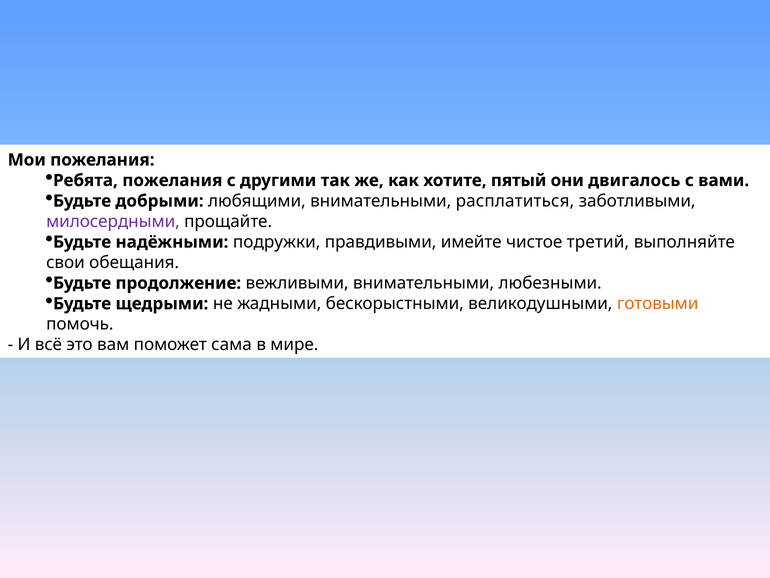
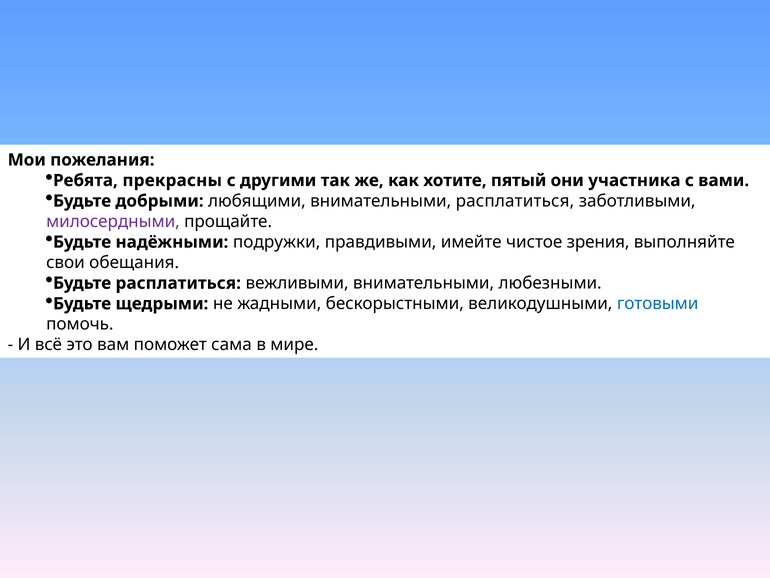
Ребята пожелания: пожелания -> прекрасны (172, 180)
двигалось: двигалось -> участника (634, 180)
третий: третий -> зрения (598, 242)
Будьте продолжение: продолжение -> расплатиться (178, 283)
готовыми colour: orange -> blue (658, 303)
